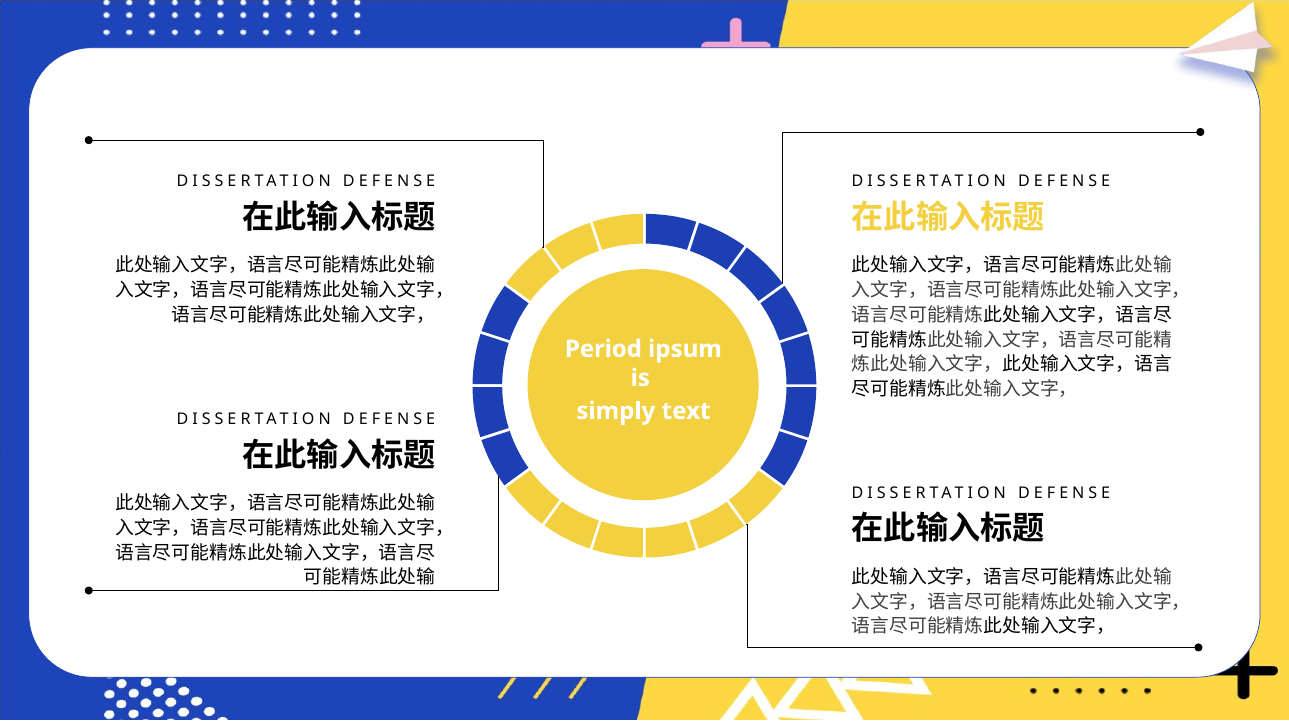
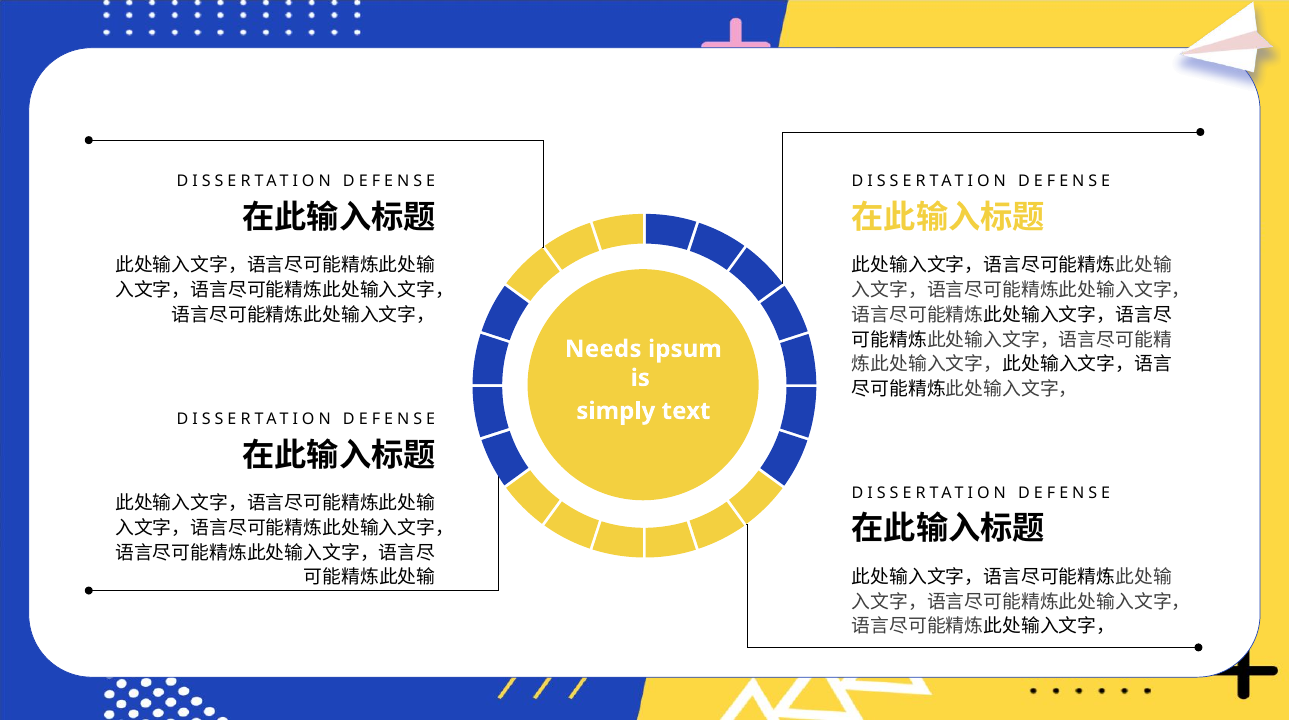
Period: Period -> Needs (603, 349)
